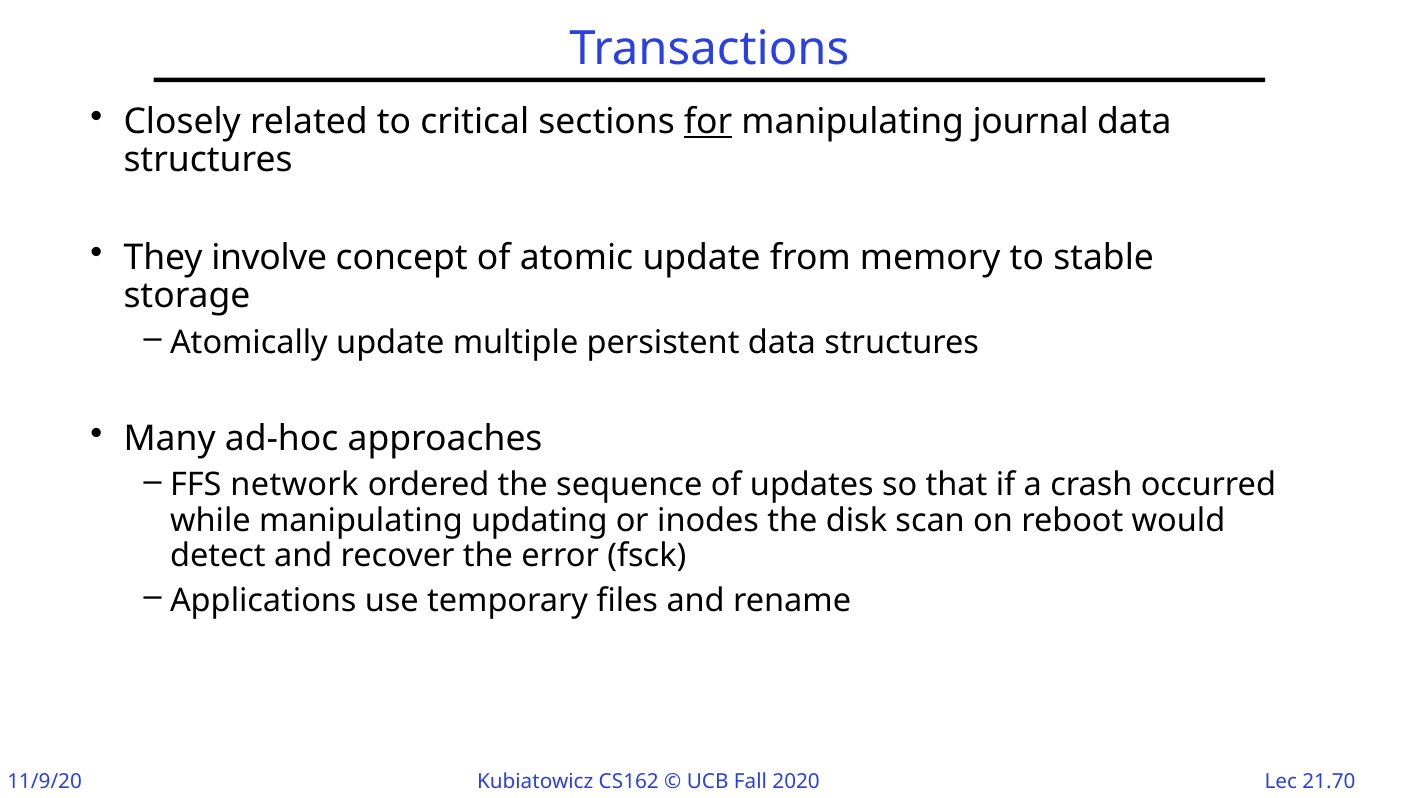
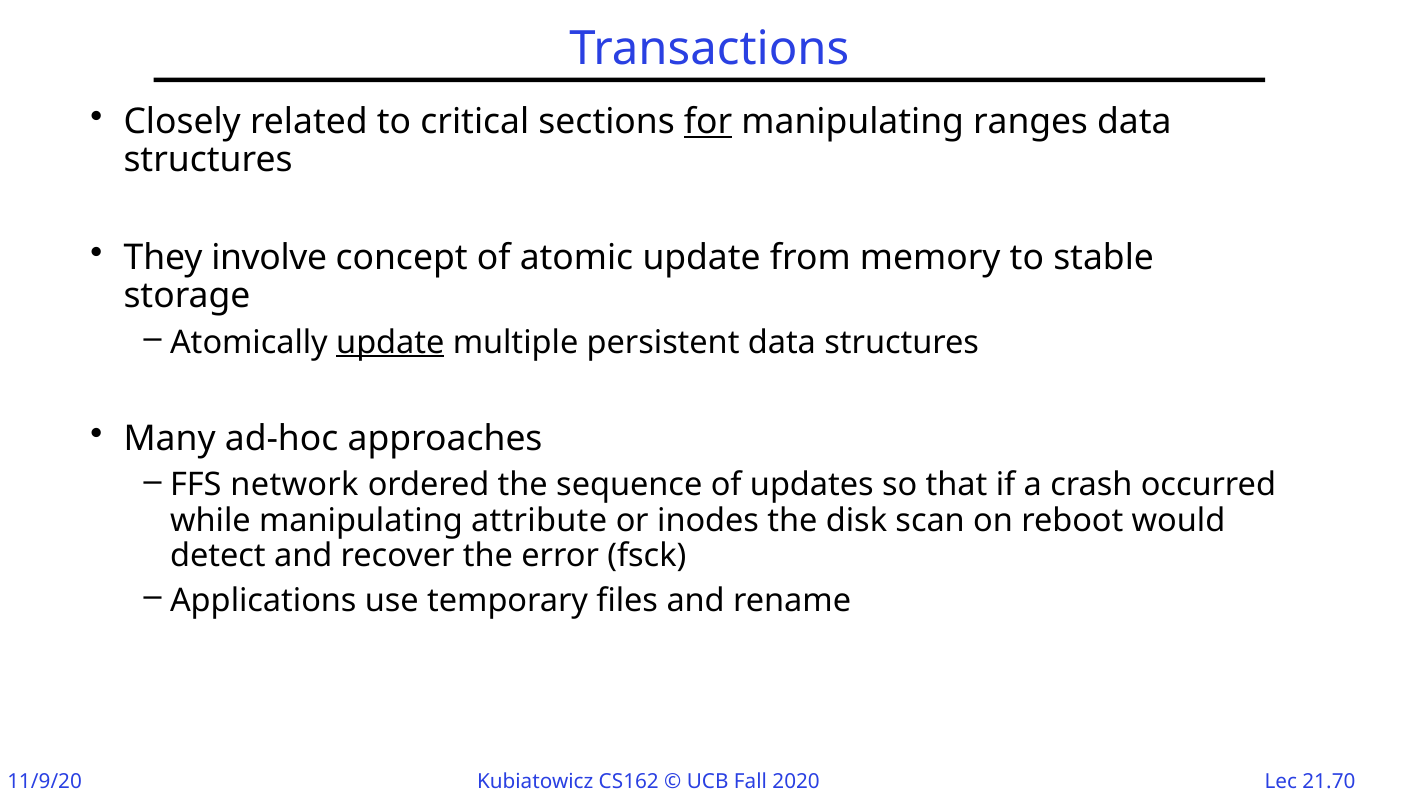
journal: journal -> ranges (1031, 122)
update underline: none -> present (390, 343)
updating: updating -> attribute (539, 520)
